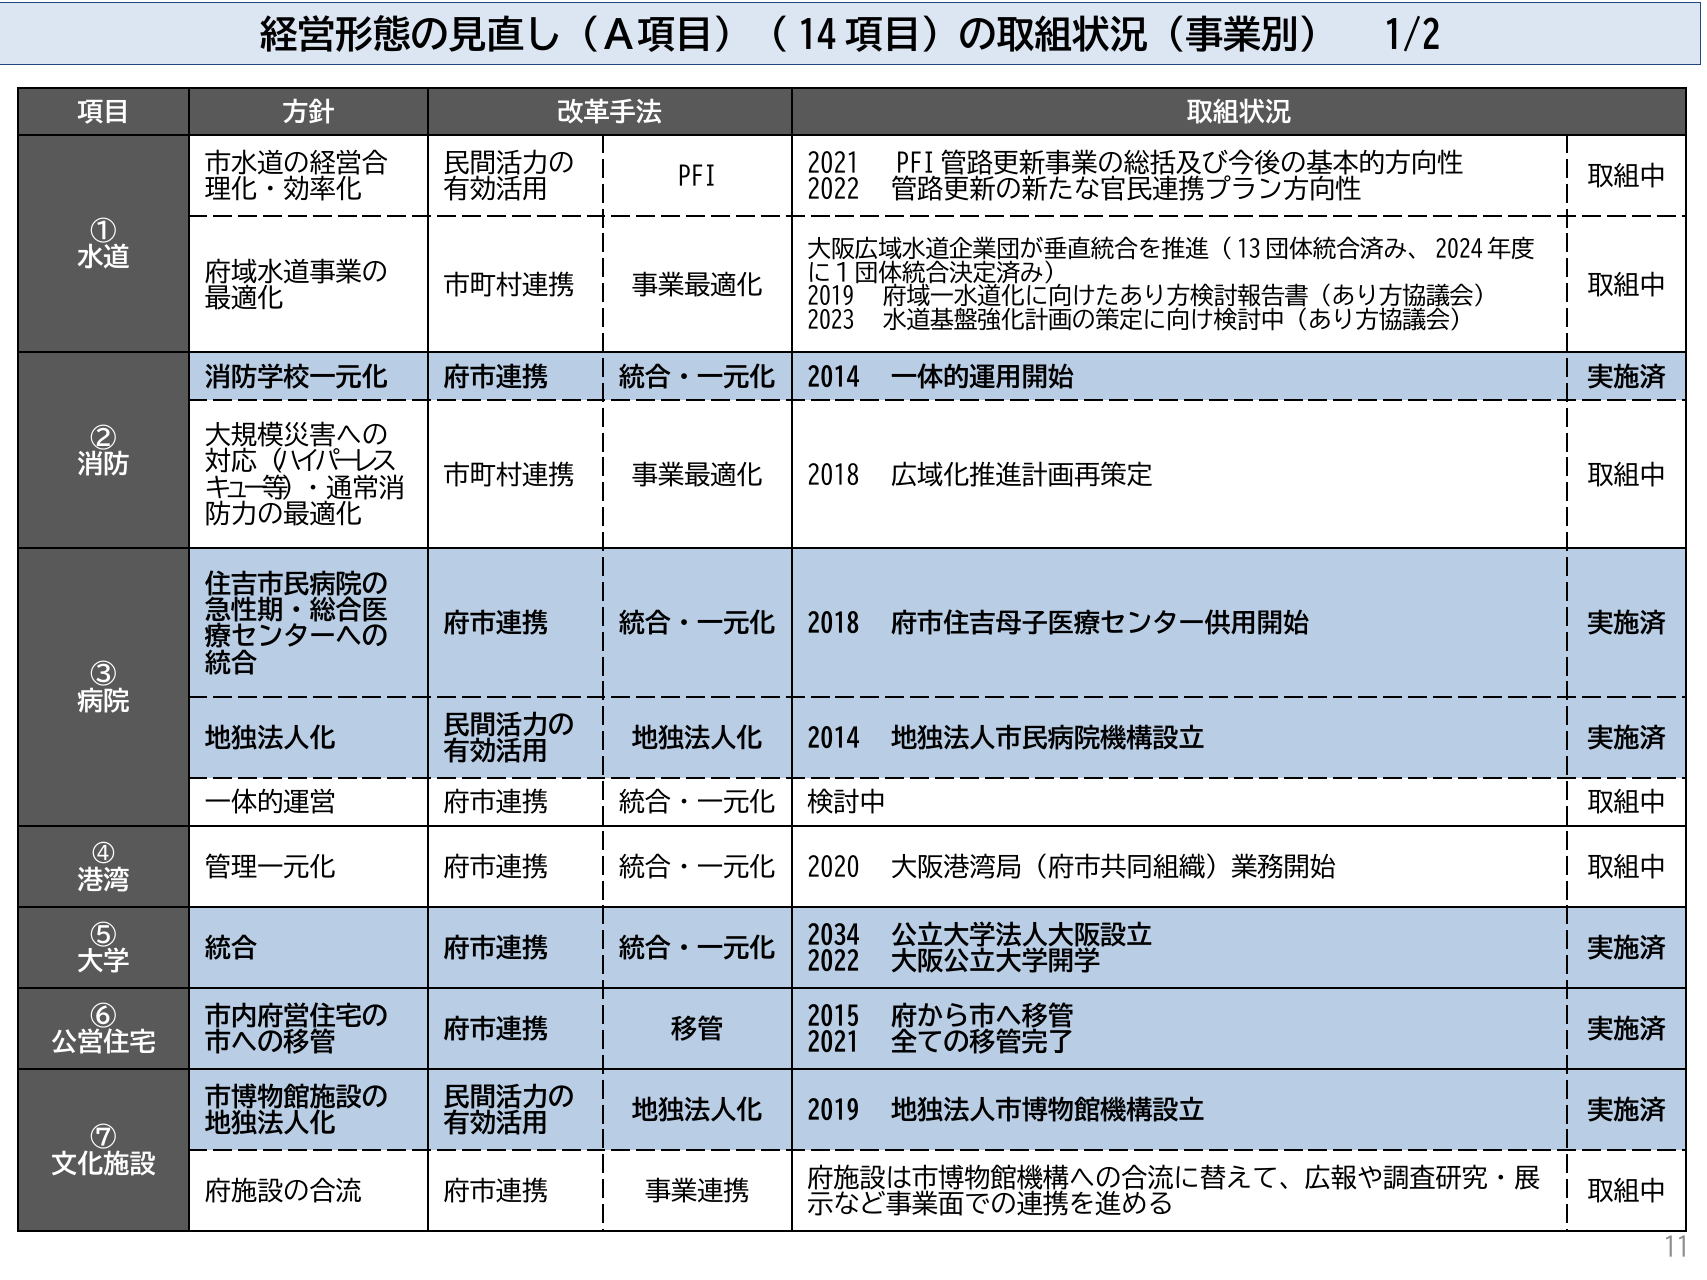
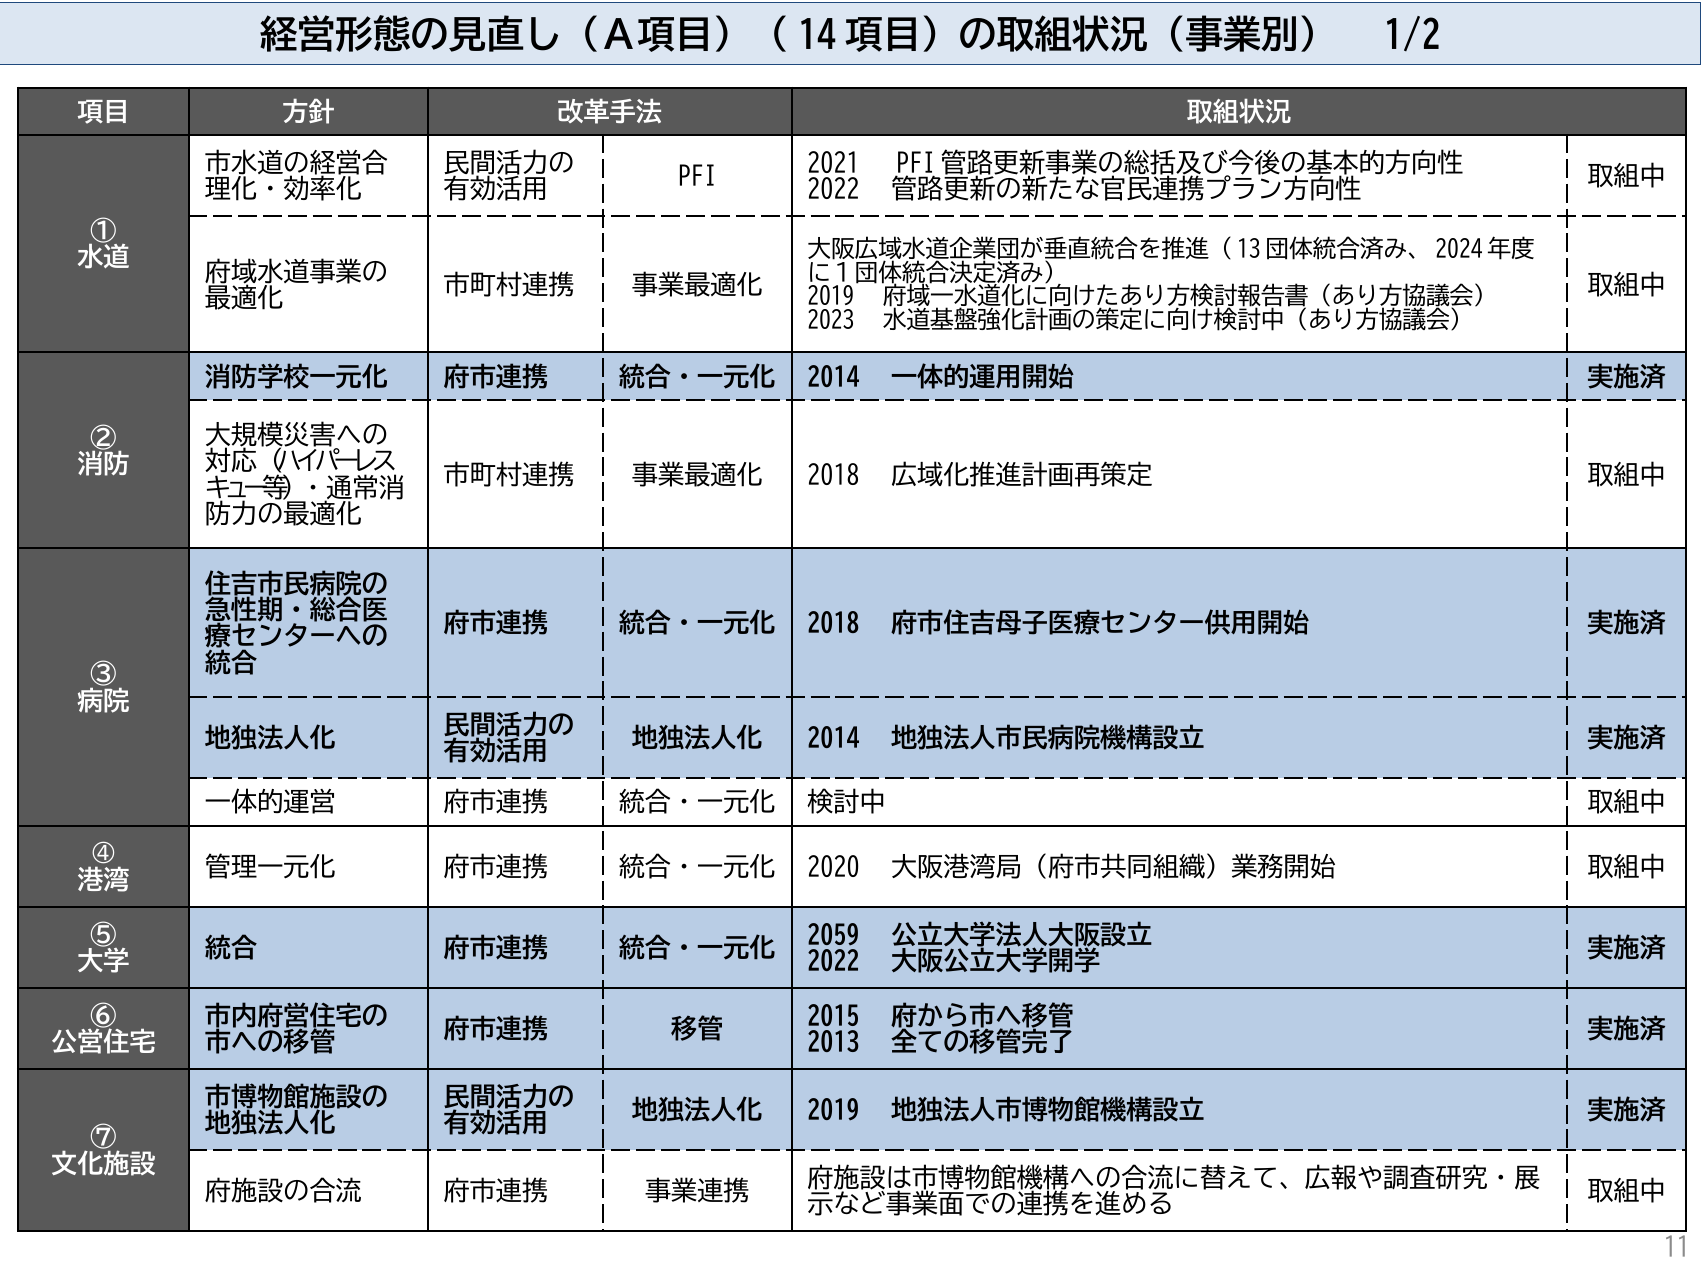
2034: 2034 -> 2059 (834, 936)
2021: 2021 -> 2013 (834, 1043)
